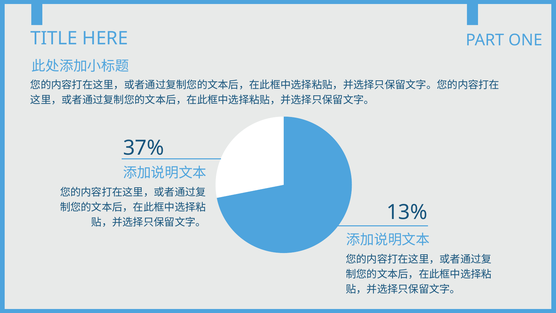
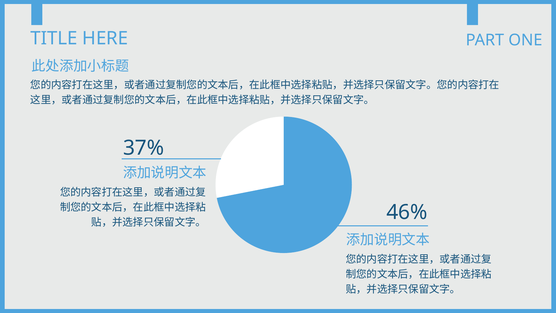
13%: 13% -> 46% (407, 212)
